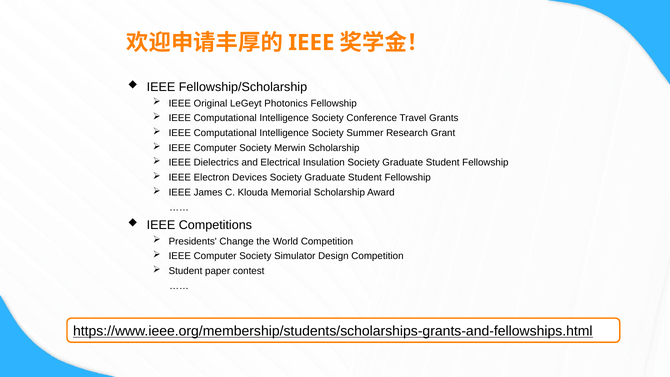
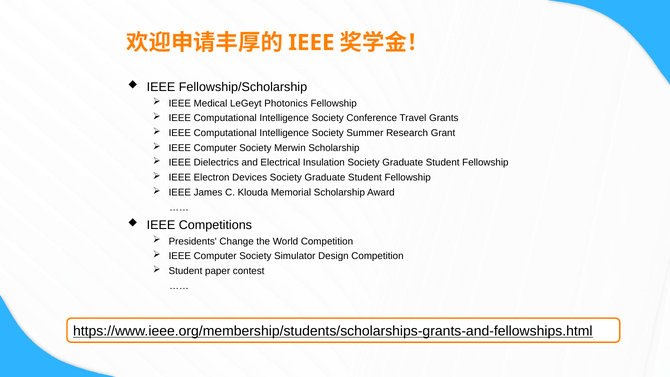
Original: Original -> Medical (211, 103)
